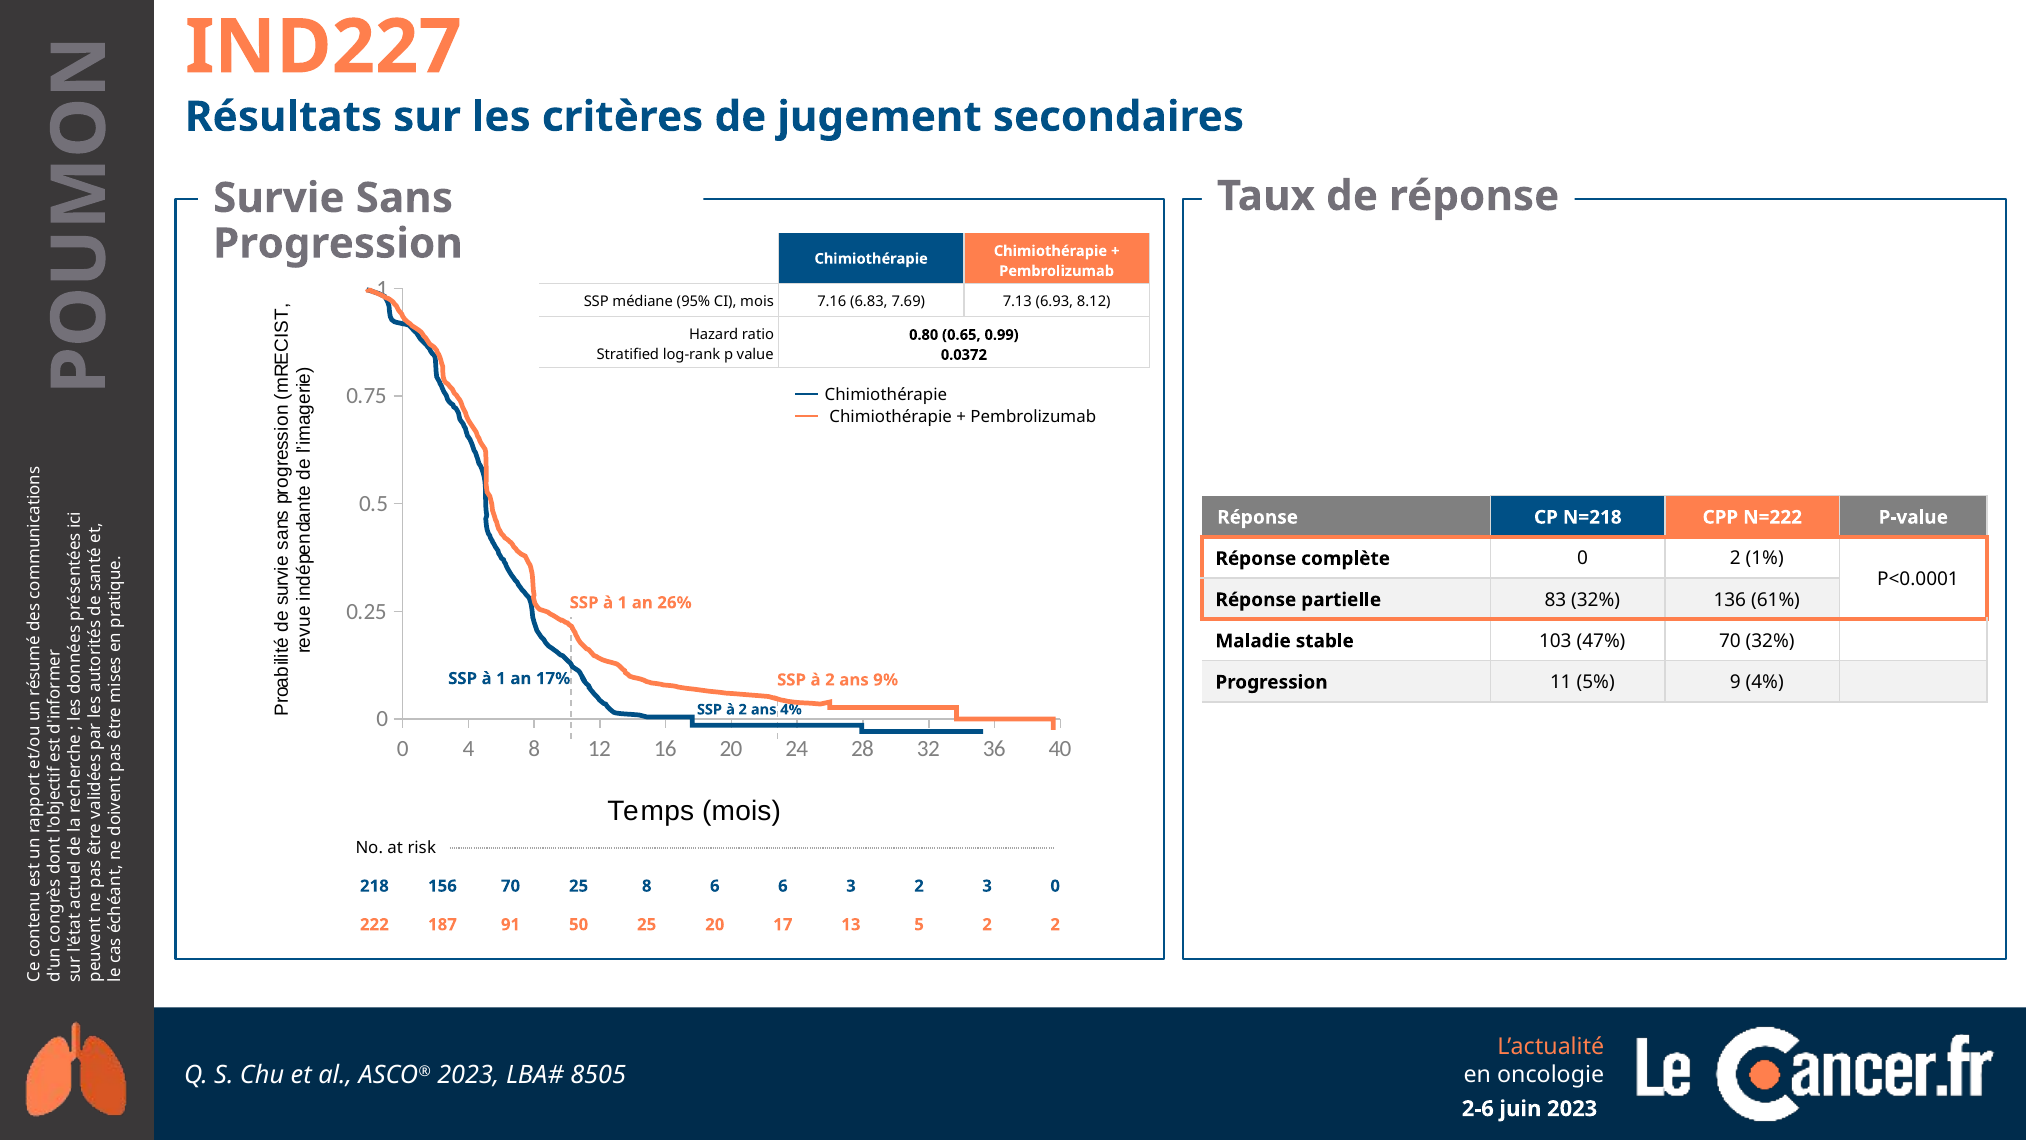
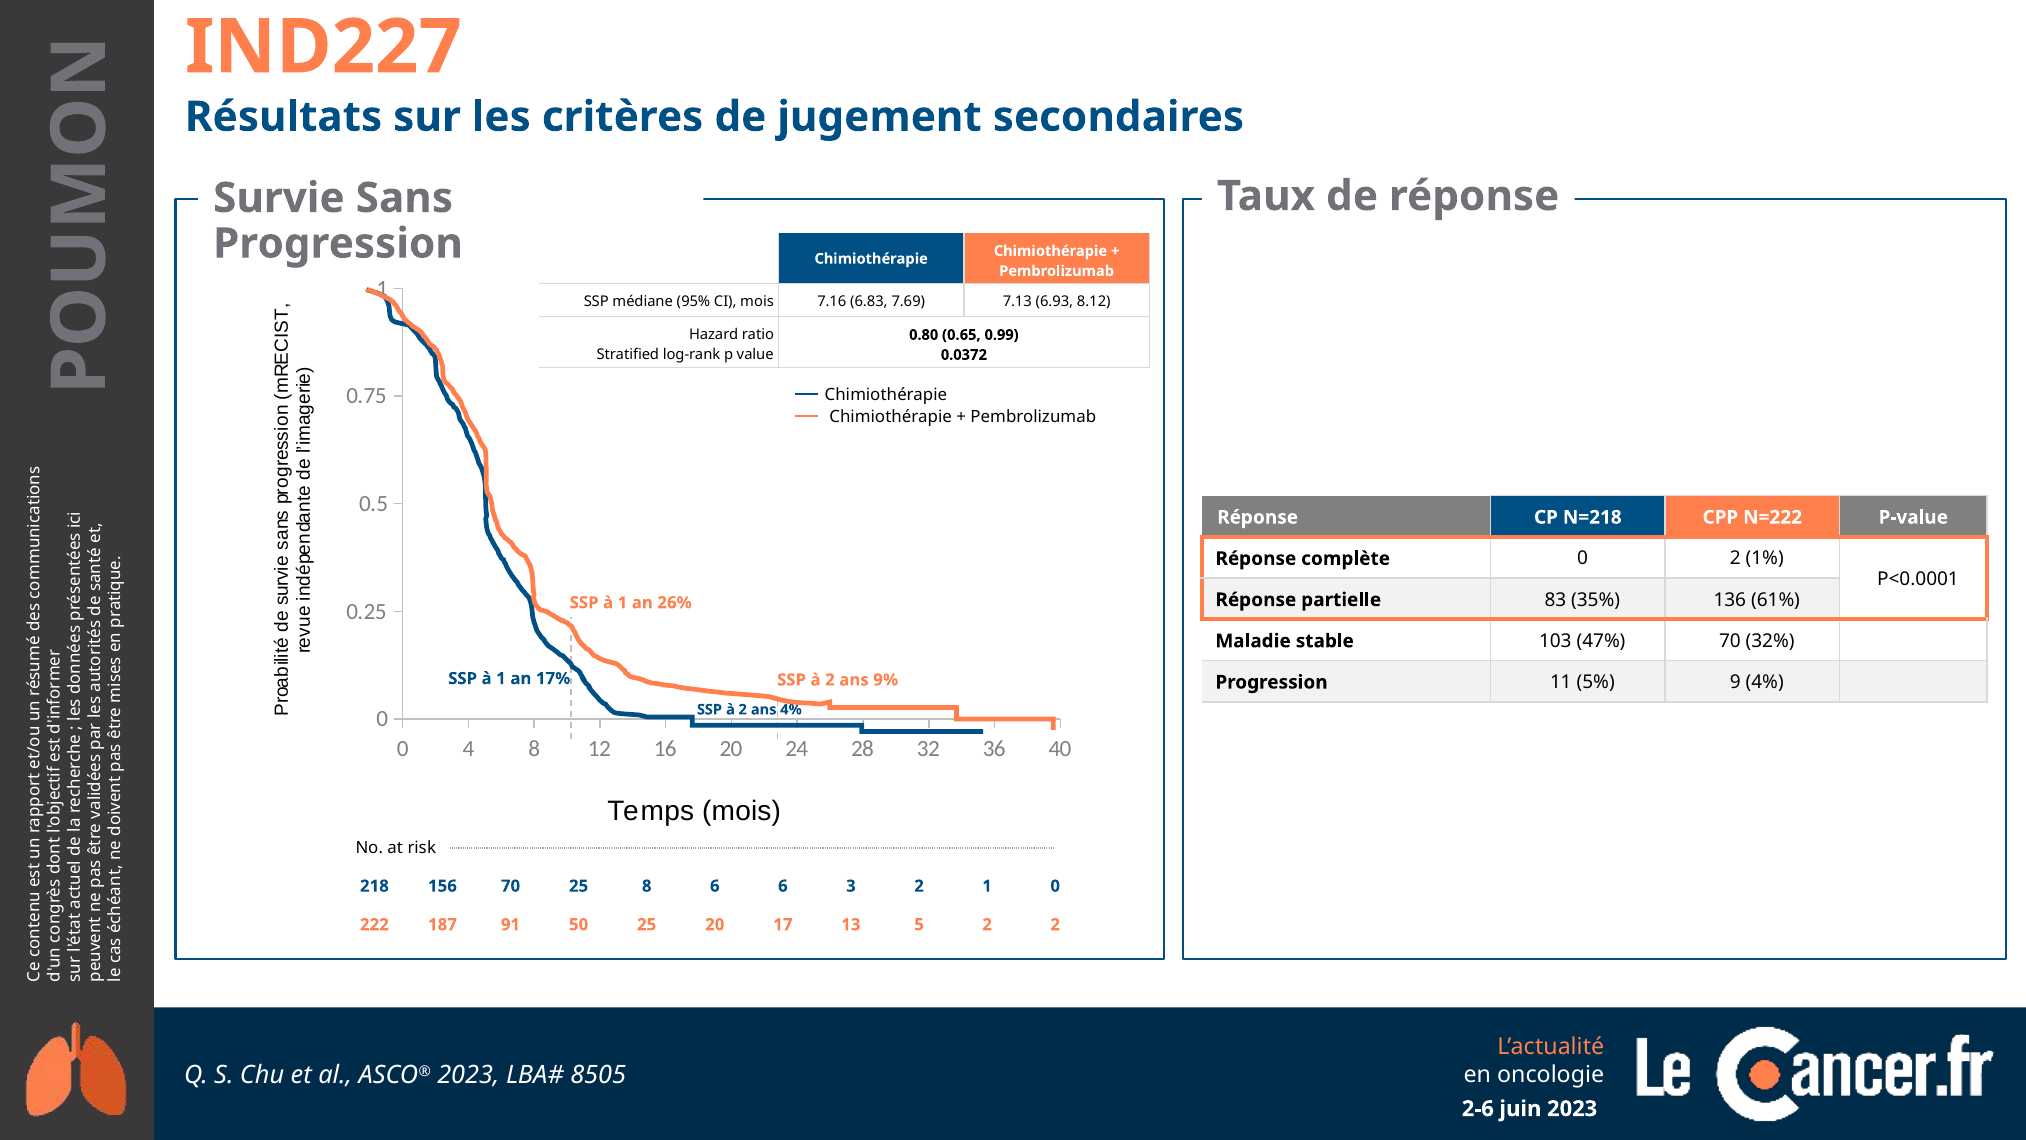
83 32%: 32% -> 35% (1596, 600)
2 3: 3 -> 1 (987, 886)
